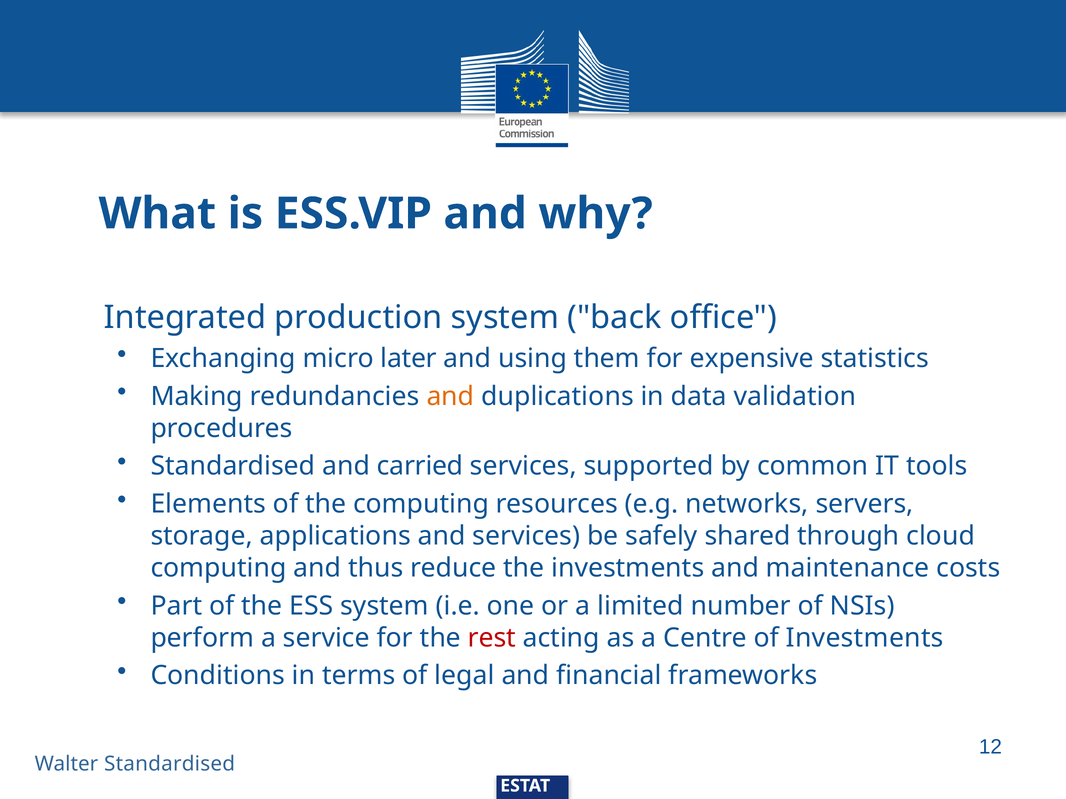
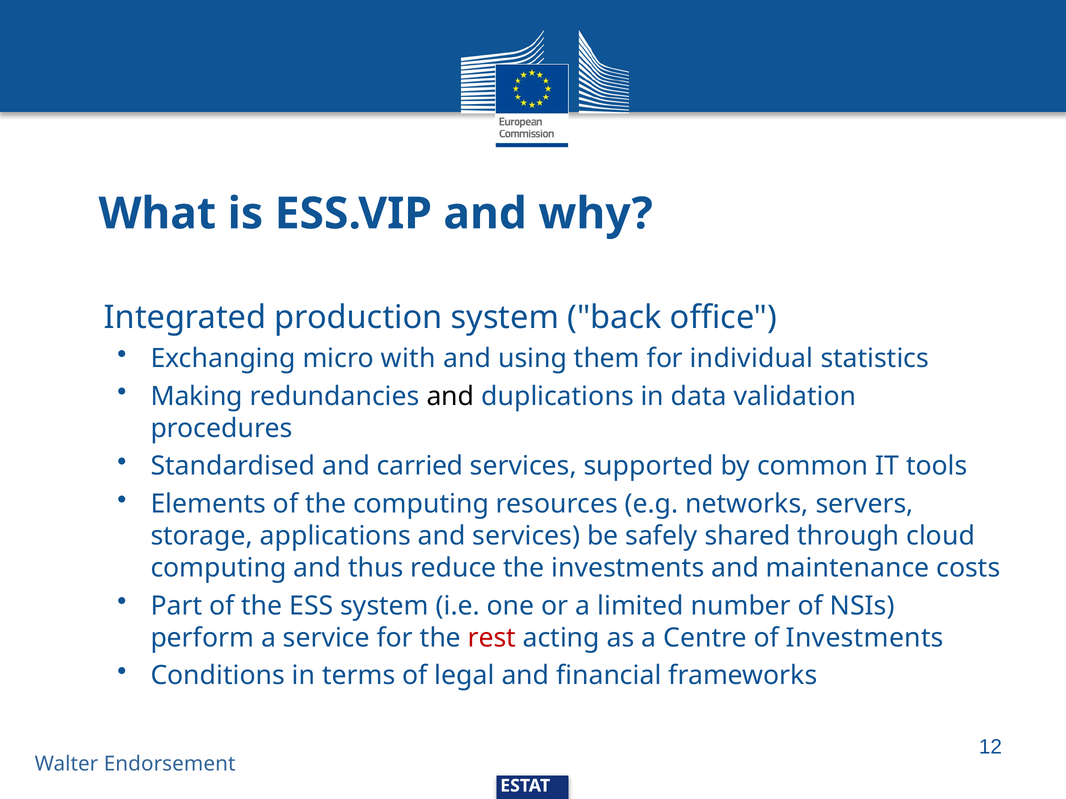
later: later -> with (408, 359)
expensive: expensive -> individual (752, 359)
and colour: orange -> black (450, 397)
Walter Standardised: Standardised -> Endorsement (170, 765)
